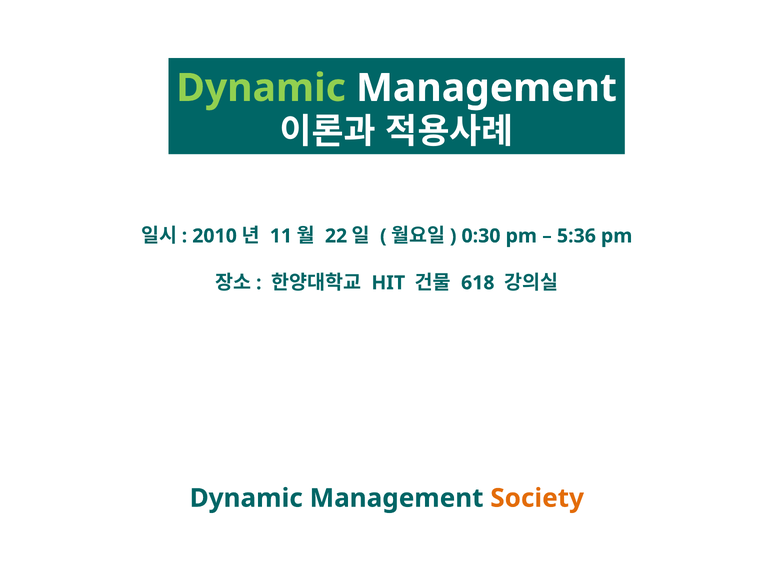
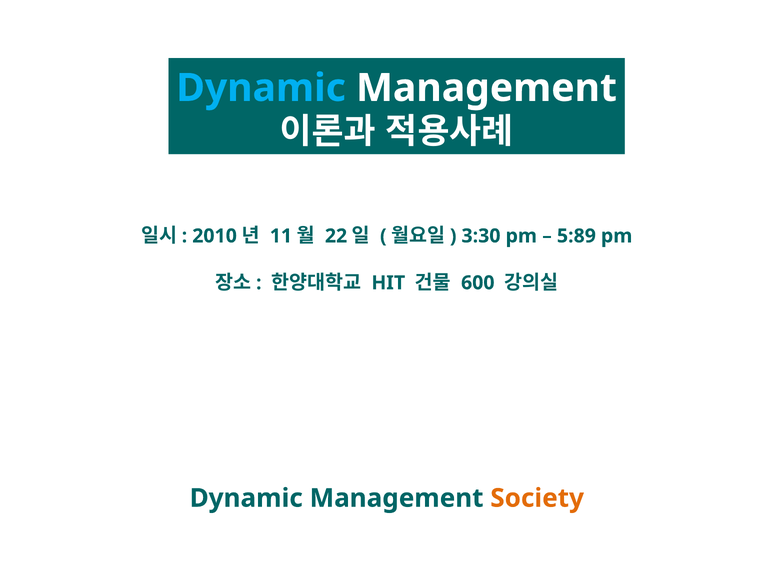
Dynamic colour: light green -> light blue (261, 88)
0:30: 0:30 -> 3:30 (481, 236)
5:36: 5:36 -> 5:89 (576, 236)
618: 618 -> 600 (478, 283)
